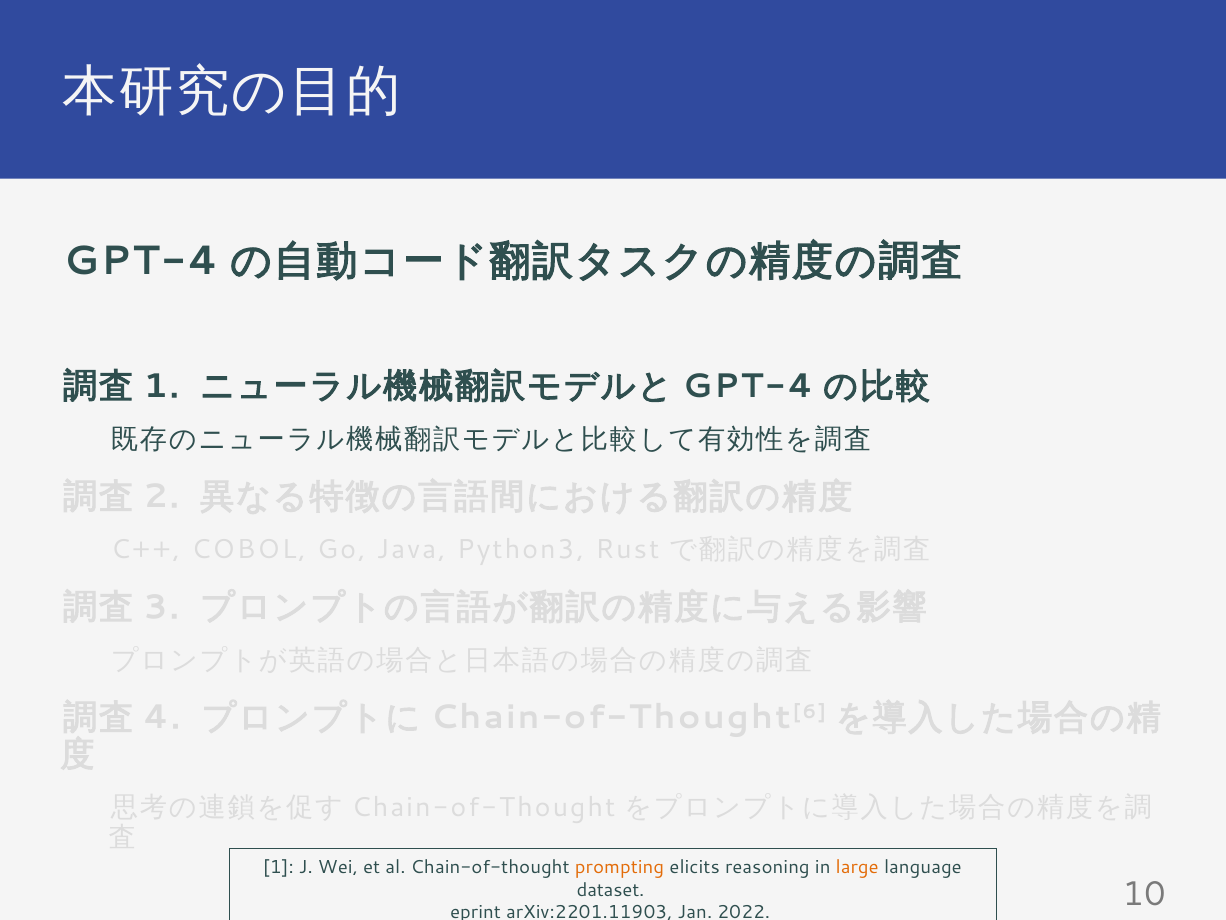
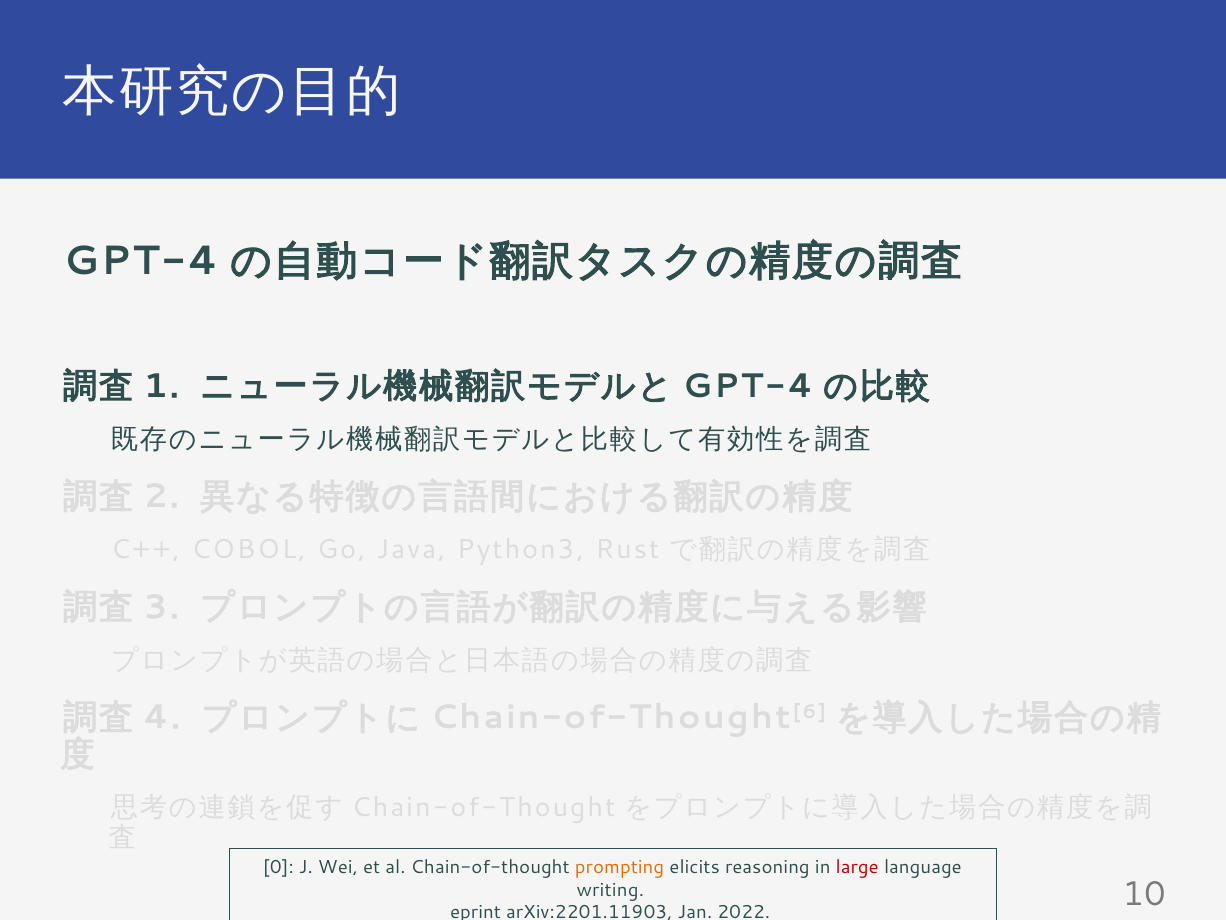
1: 1 -> 0 (278, 867)
large colour: orange -> red (857, 867)
dataset: dataset -> writing (610, 889)
